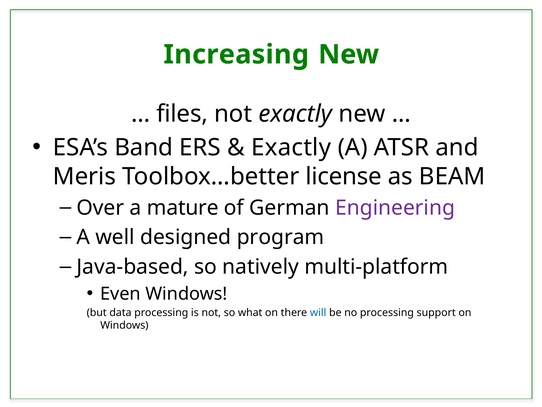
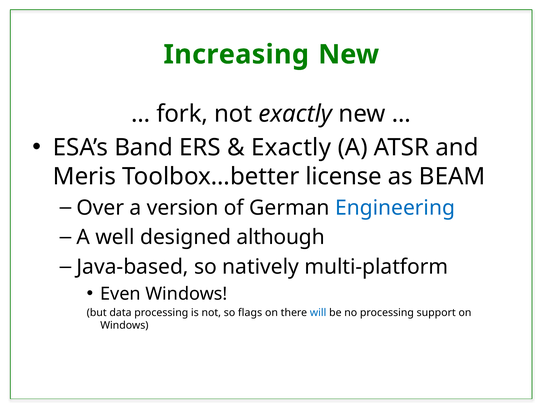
files: files -> fork (182, 114)
mature: mature -> version (183, 207)
Engineering colour: purple -> blue (395, 207)
program: program -> although (281, 237)
what: what -> flags (250, 312)
